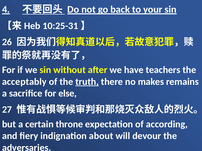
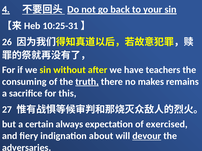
acceptably: acceptably -> consuming (24, 82)
else: else -> this (67, 94)
throne: throne -> always (69, 125)
according: according -> exercised (167, 125)
devour underline: none -> present (147, 136)
